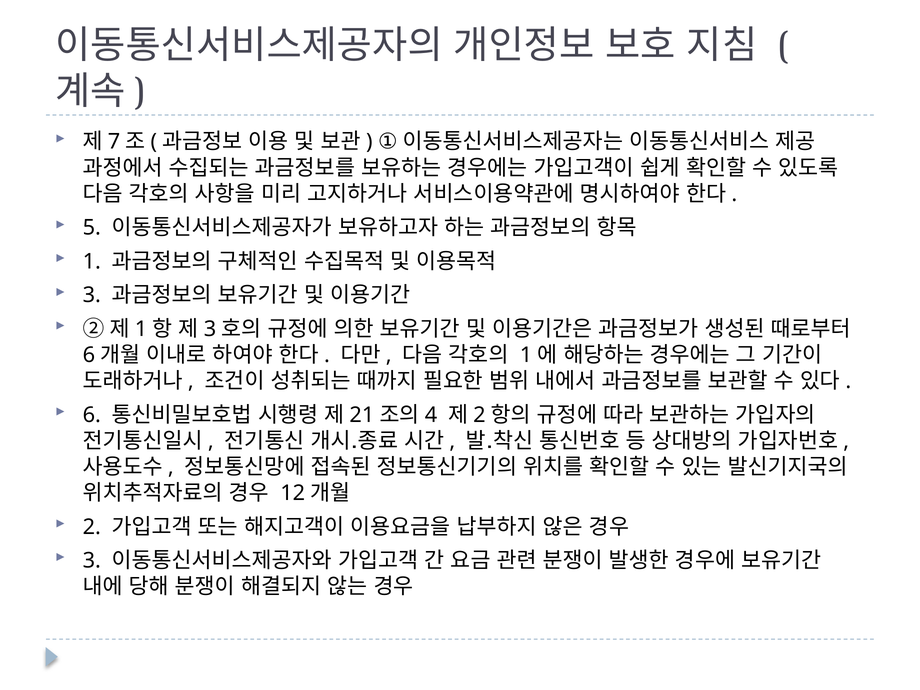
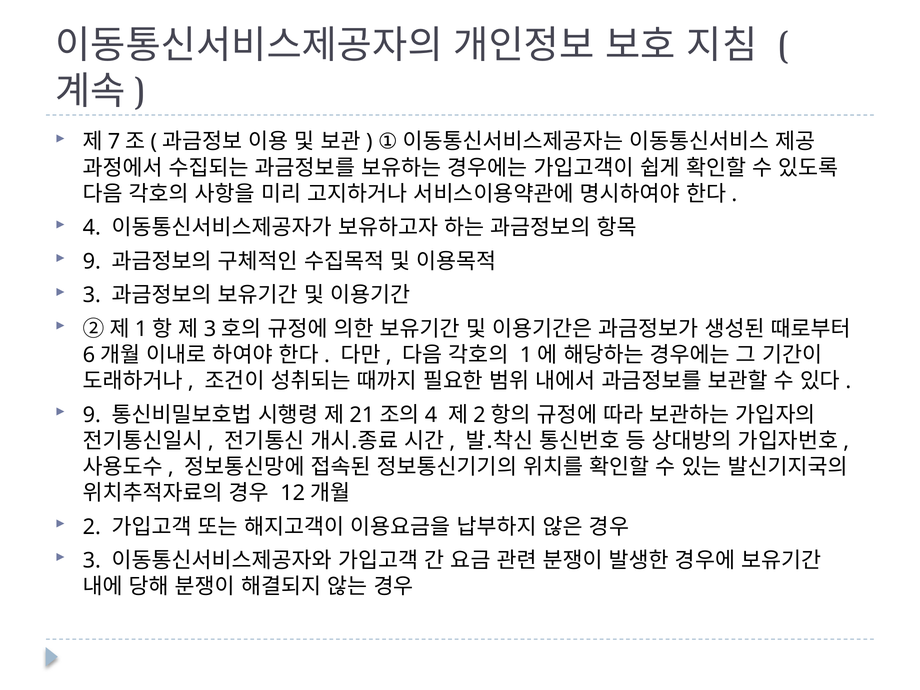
5: 5 -> 4 (92, 228)
1: 1 -> 9 (92, 261)
6: 6 -> 9 (92, 415)
